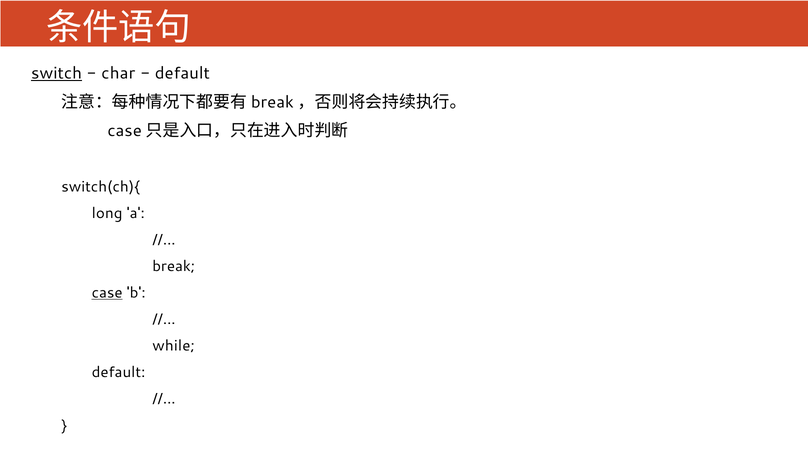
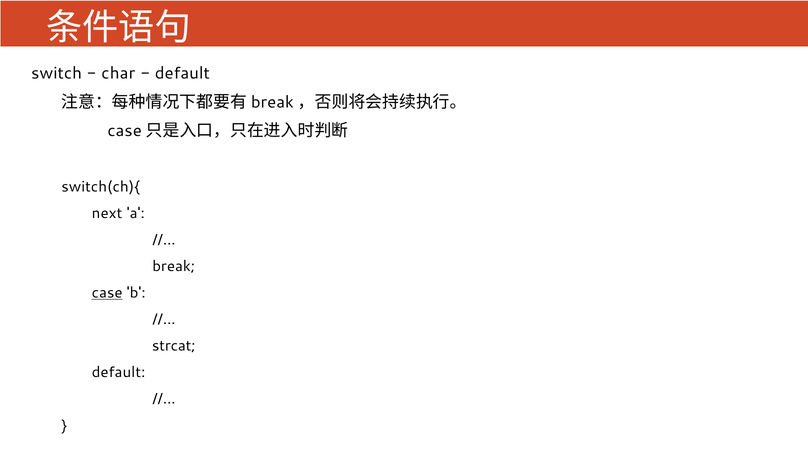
switch underline: present -> none (57, 73)
long: long -> next (107, 213)
while: while -> strcat (174, 346)
